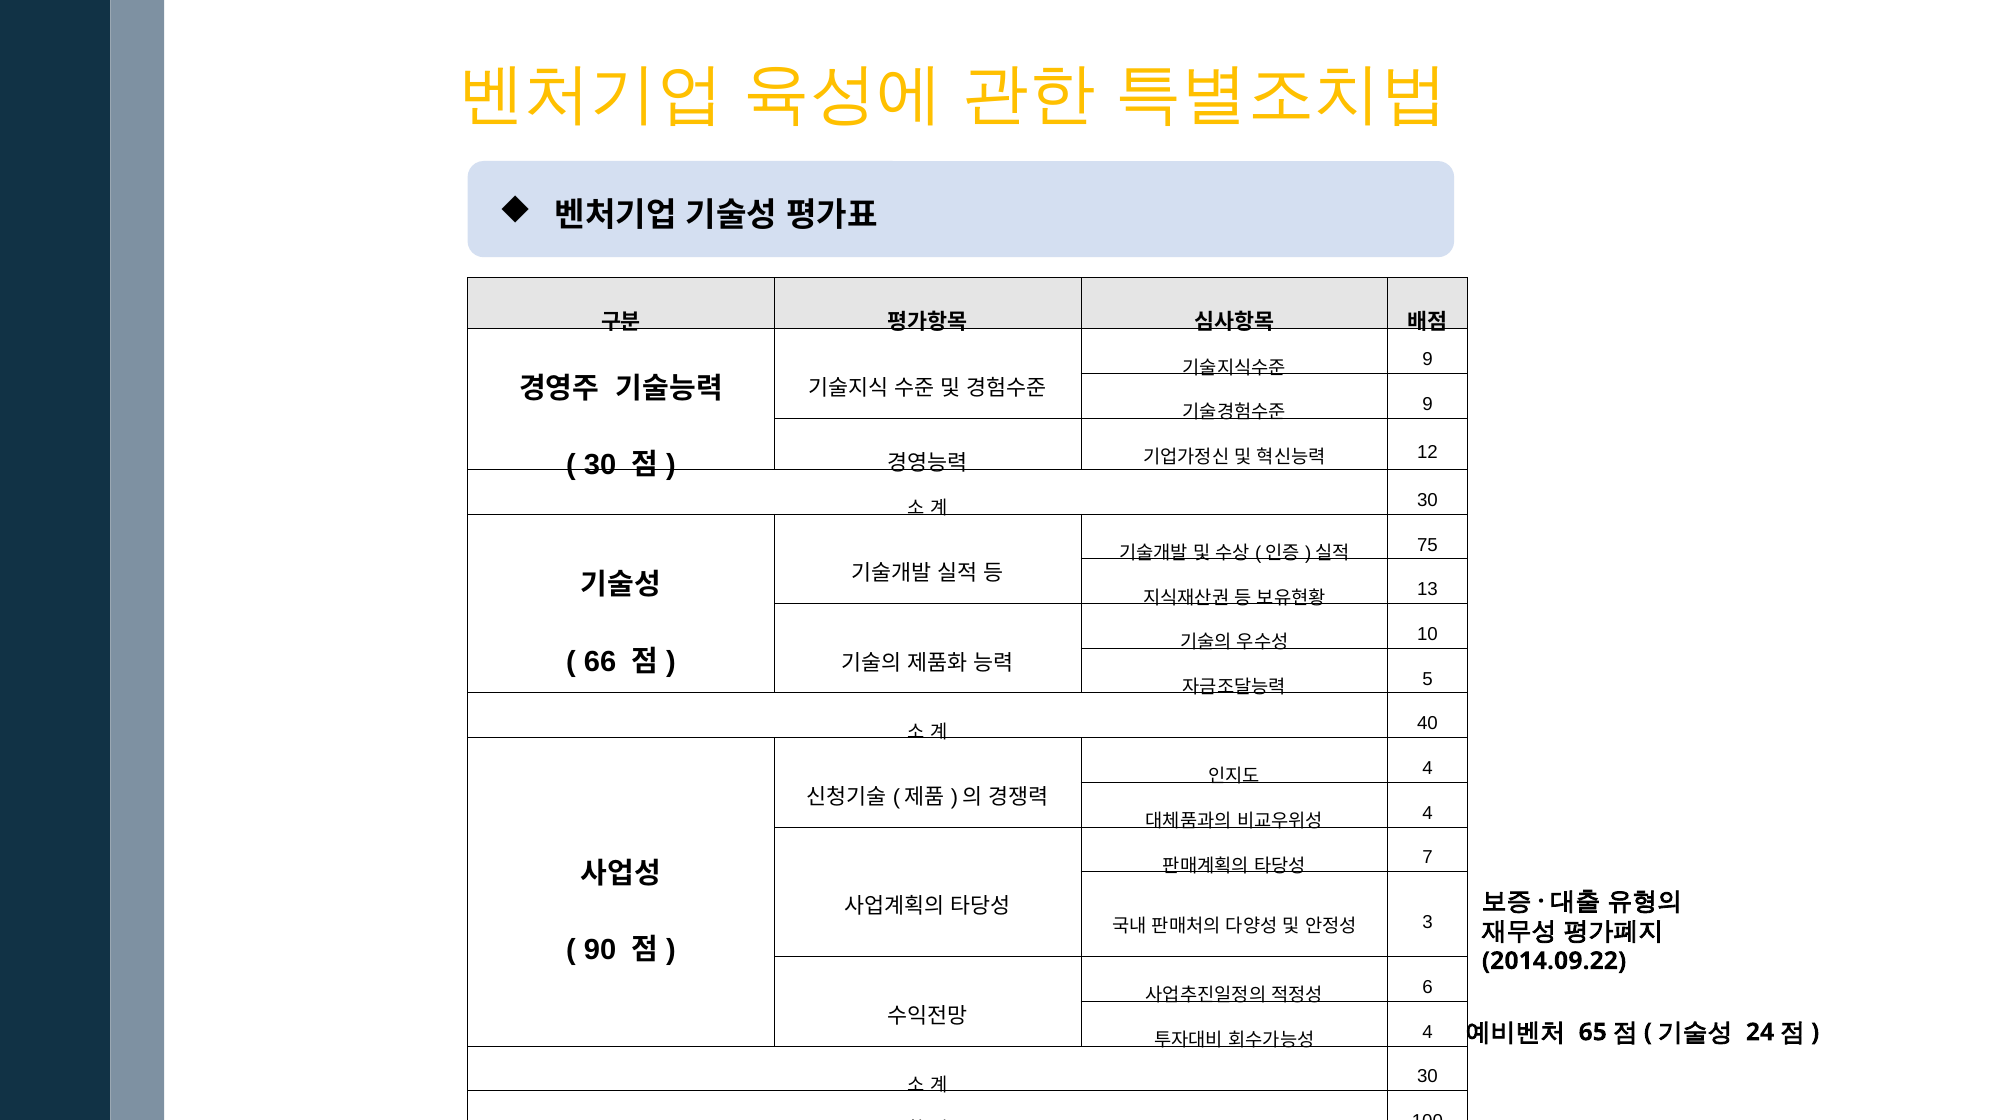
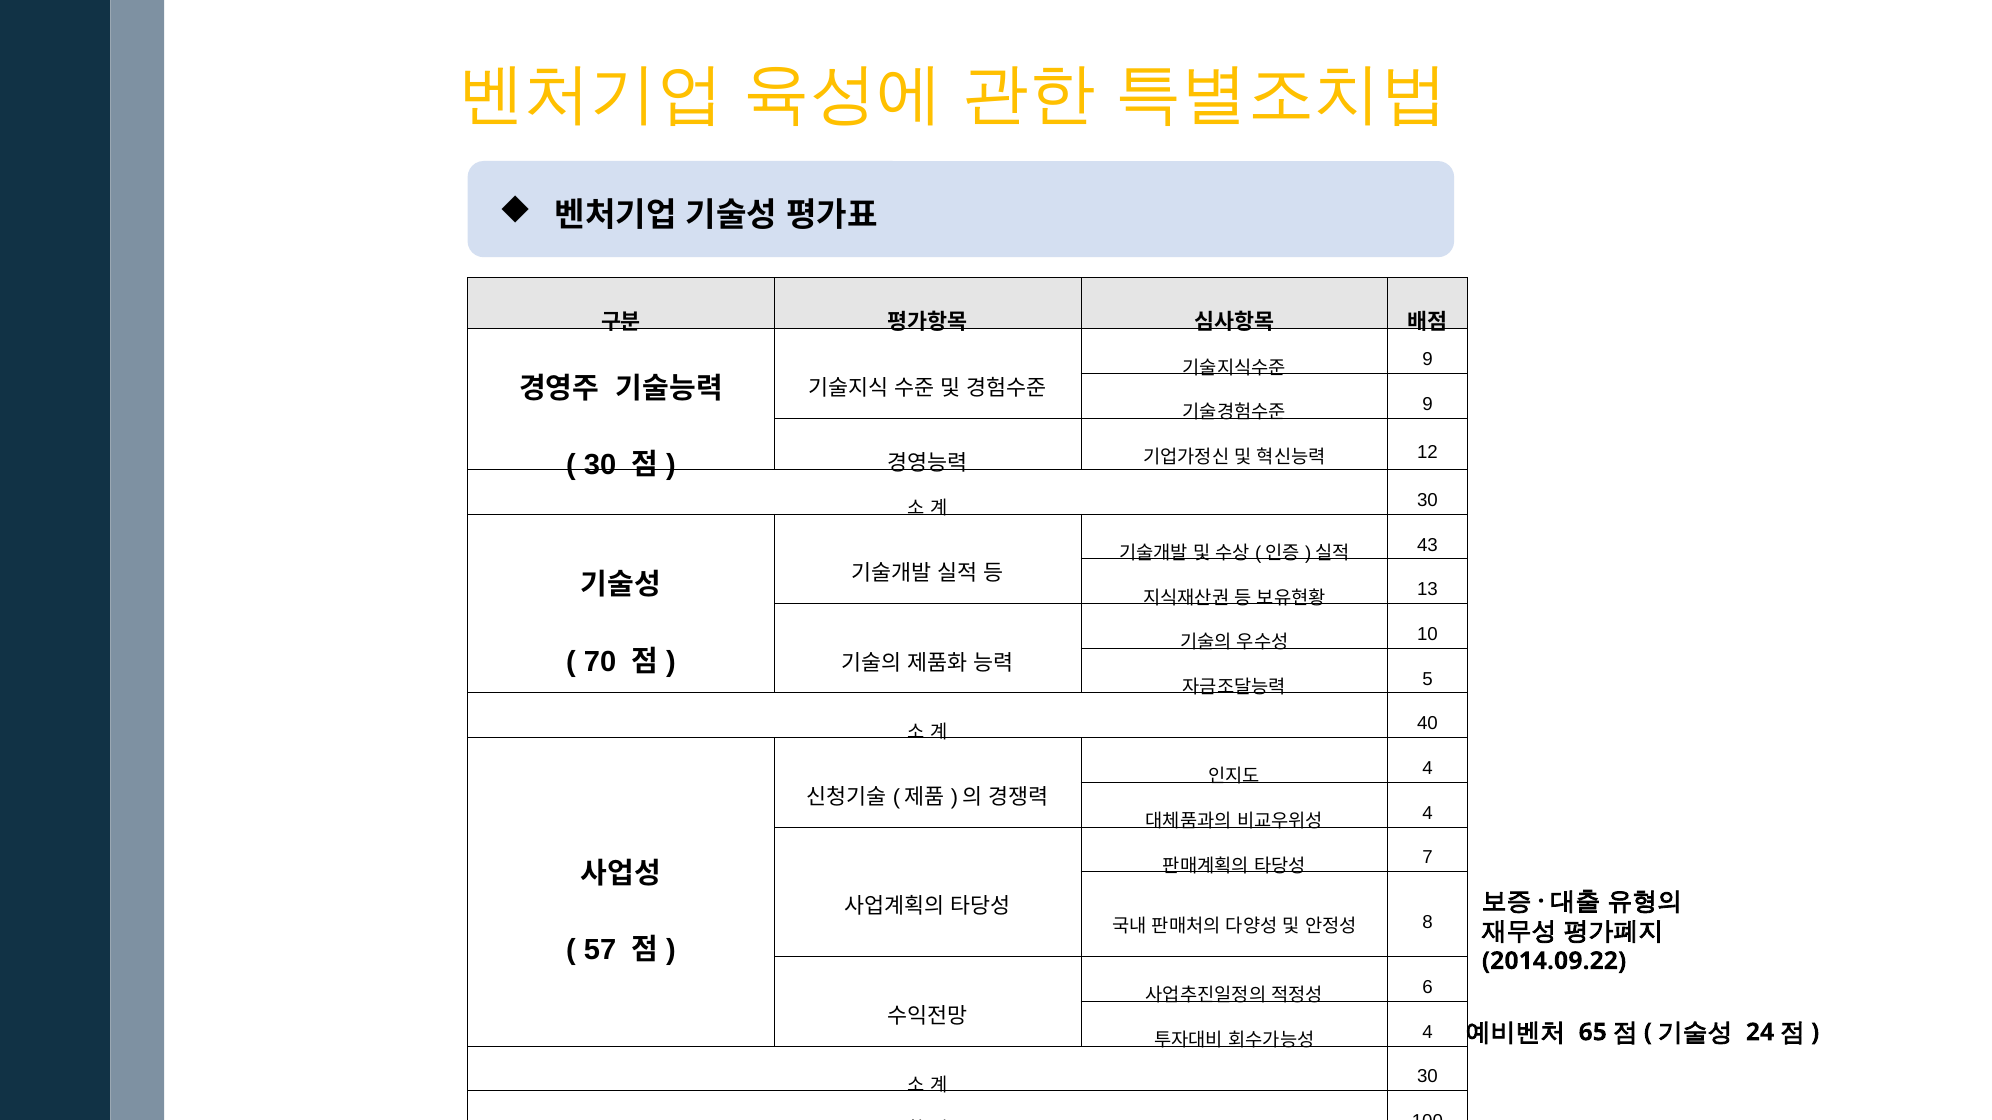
75: 75 -> 43 (1427, 545)
66: 66 -> 70 (600, 662)
3: 3 -> 8 (1427, 923)
90: 90 -> 57 (600, 950)
